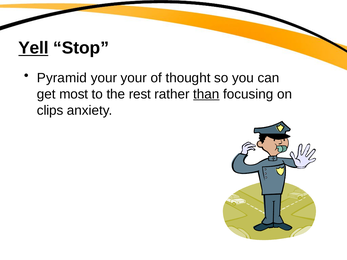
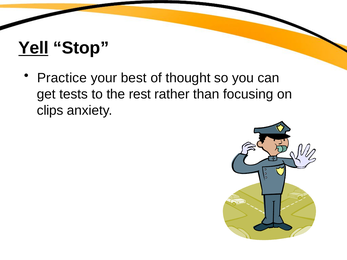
Pyramid: Pyramid -> Practice (62, 78)
your your: your -> best (134, 78)
most: most -> tests (74, 94)
than underline: present -> none (206, 94)
